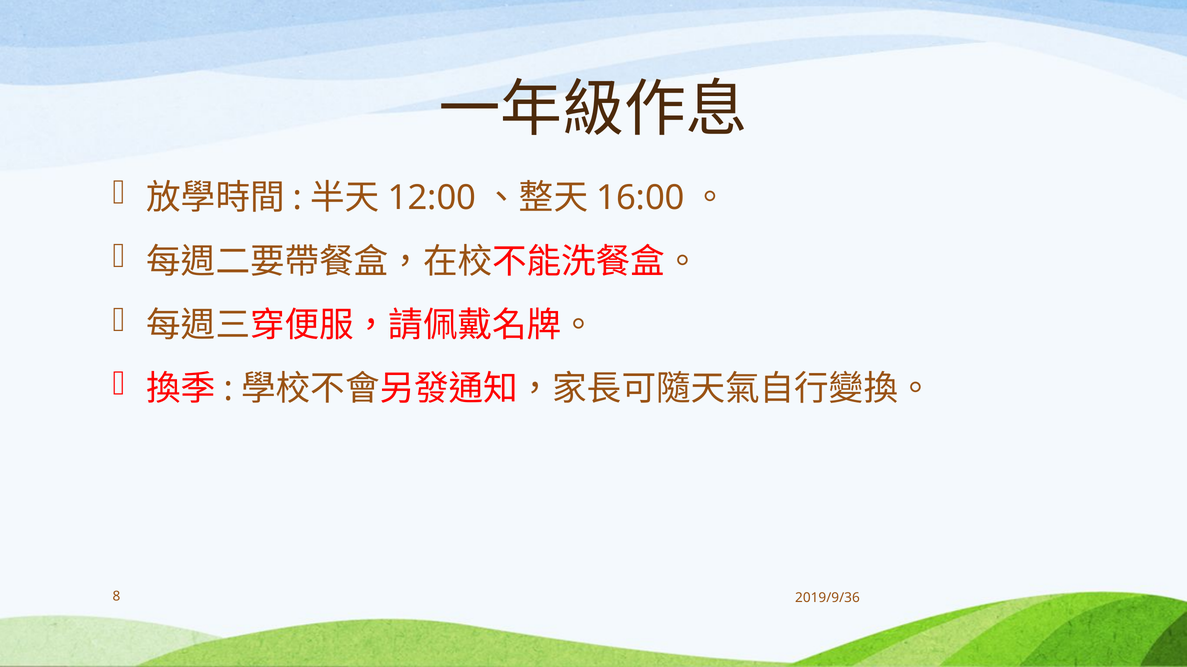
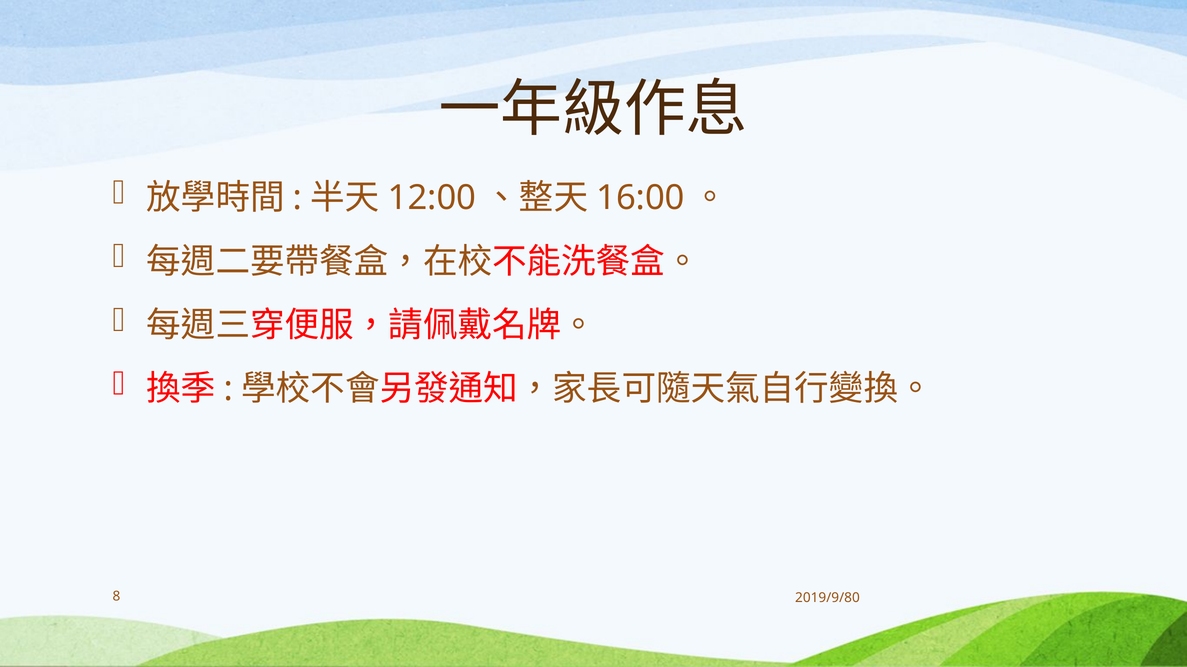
2019/9/36: 2019/9/36 -> 2019/9/80 (827, 598)
